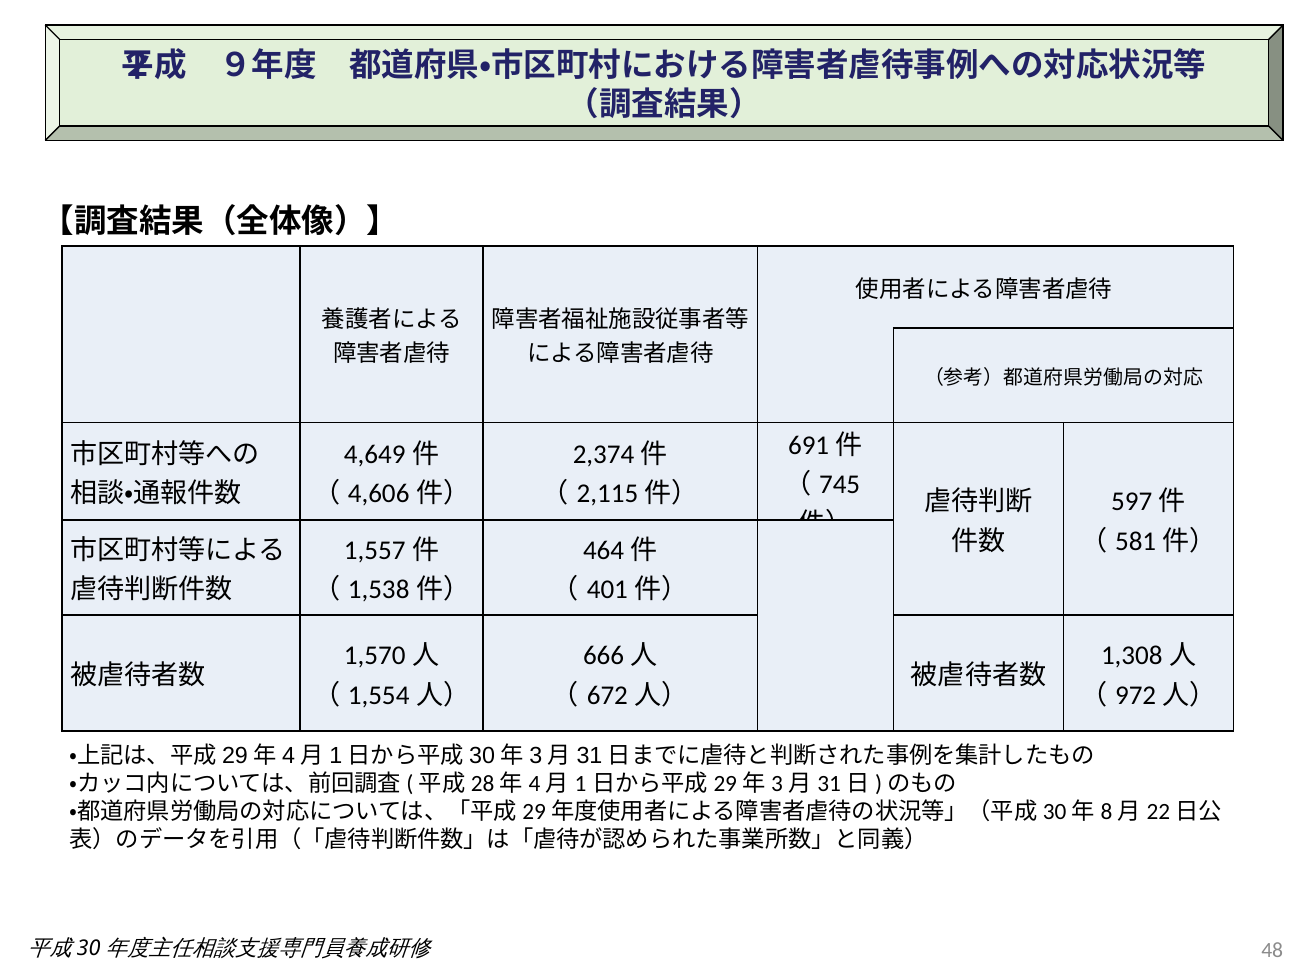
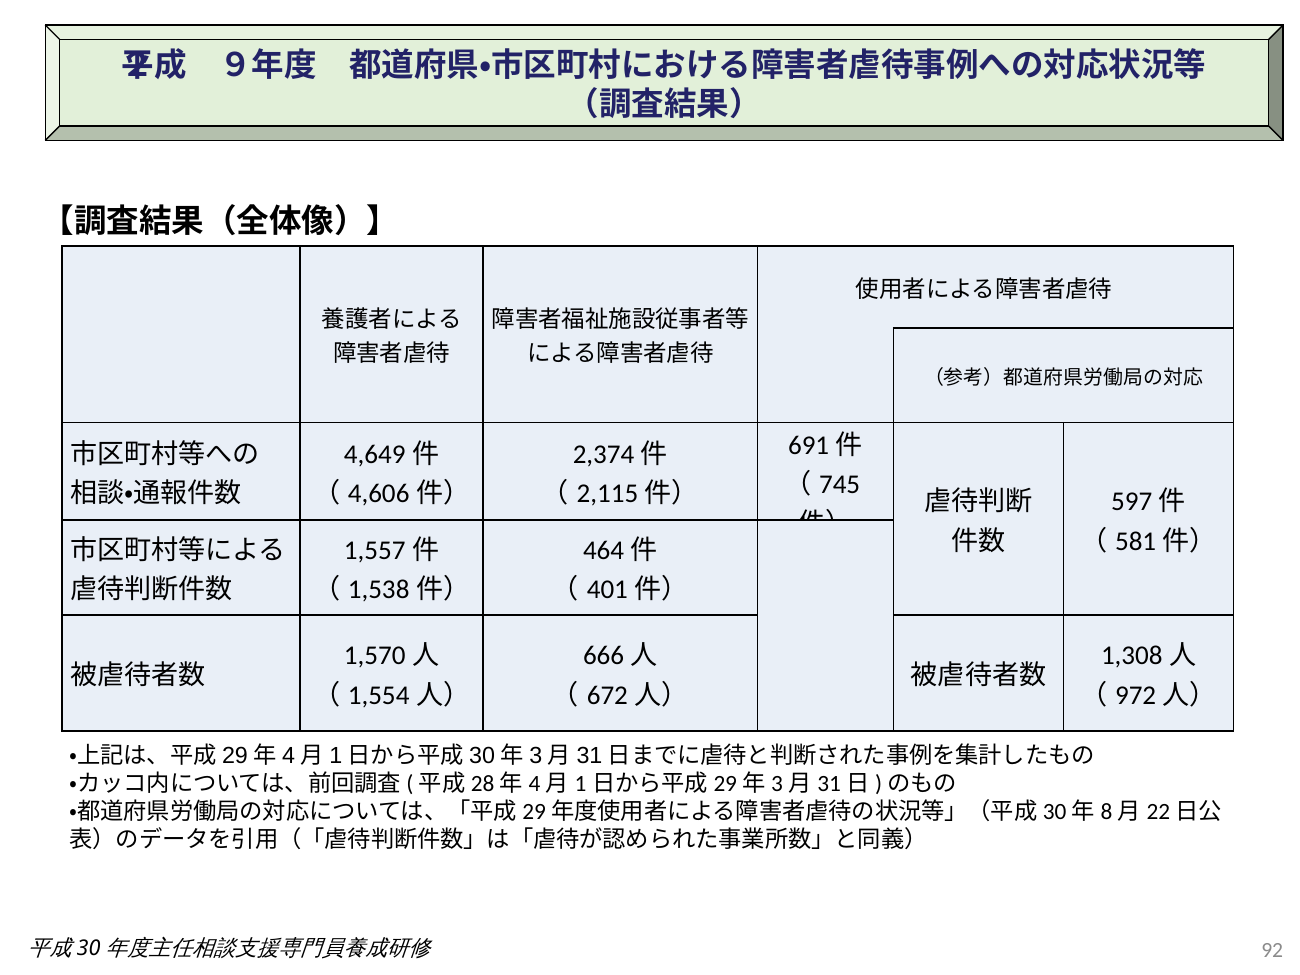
48: 48 -> 92 (1272, 950)
